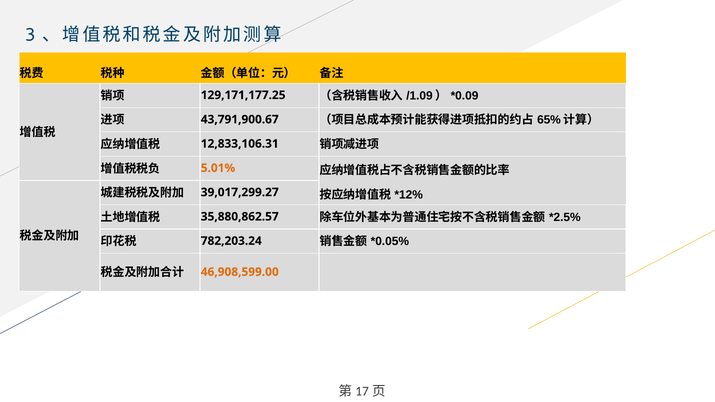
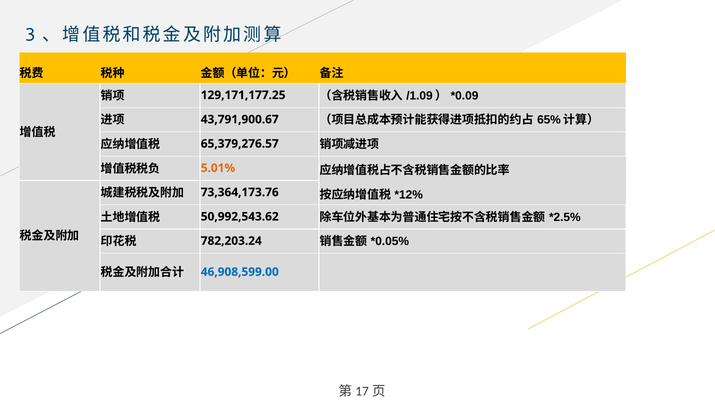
12,833,106.31: 12,833,106.31 -> 65,379,276.57 (240, 144)
39,017,299.27: 39,017,299.27 -> 73,364,173.76 (240, 192)
35,880,862.57: 35,880,862.57 -> 50,992,543.62 (240, 217)
46,908,599.00 colour: orange -> blue (240, 272)
